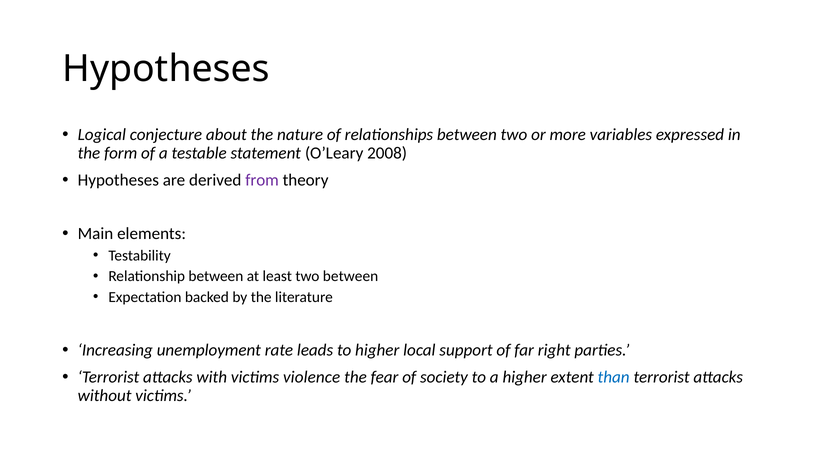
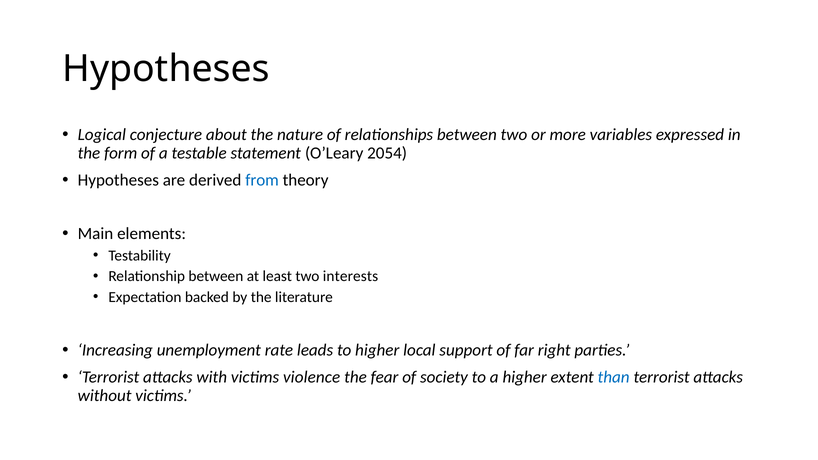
2008: 2008 -> 2054 (387, 153)
from colour: purple -> blue (262, 180)
two between: between -> interests (351, 276)
